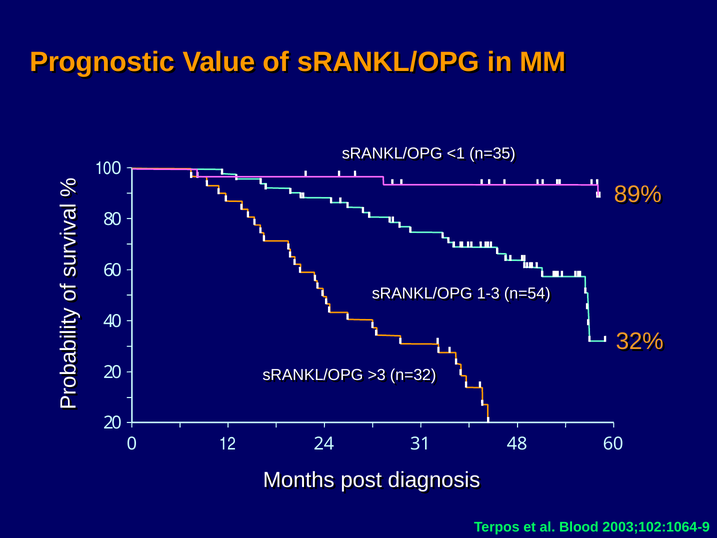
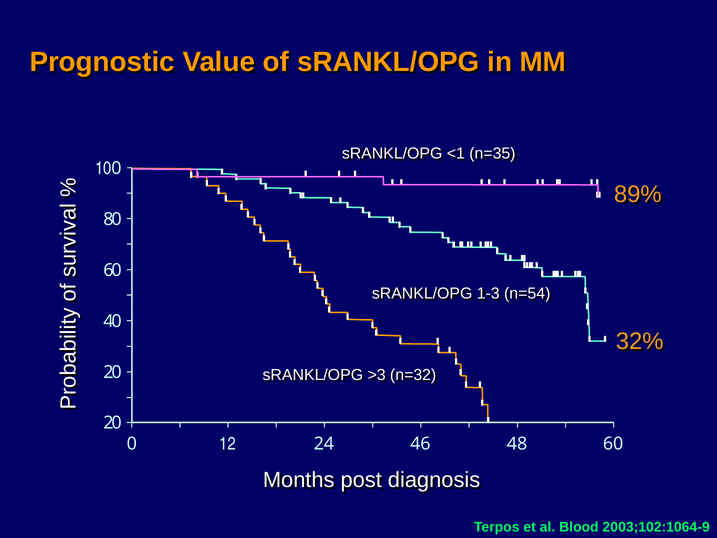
31: 31 -> 46 (420, 444)
